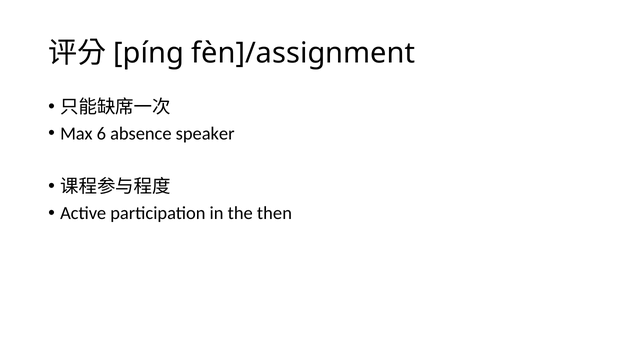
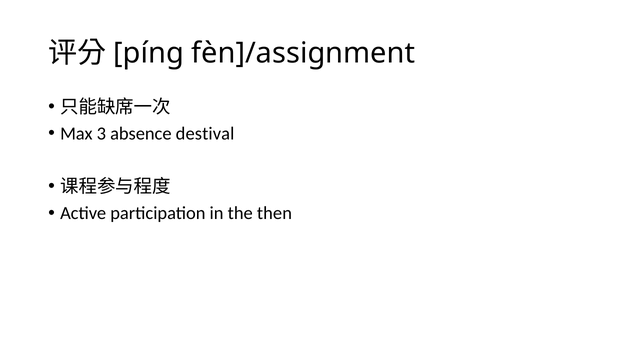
6: 6 -> 3 (101, 134)
speaker: speaker -> destival (205, 134)
